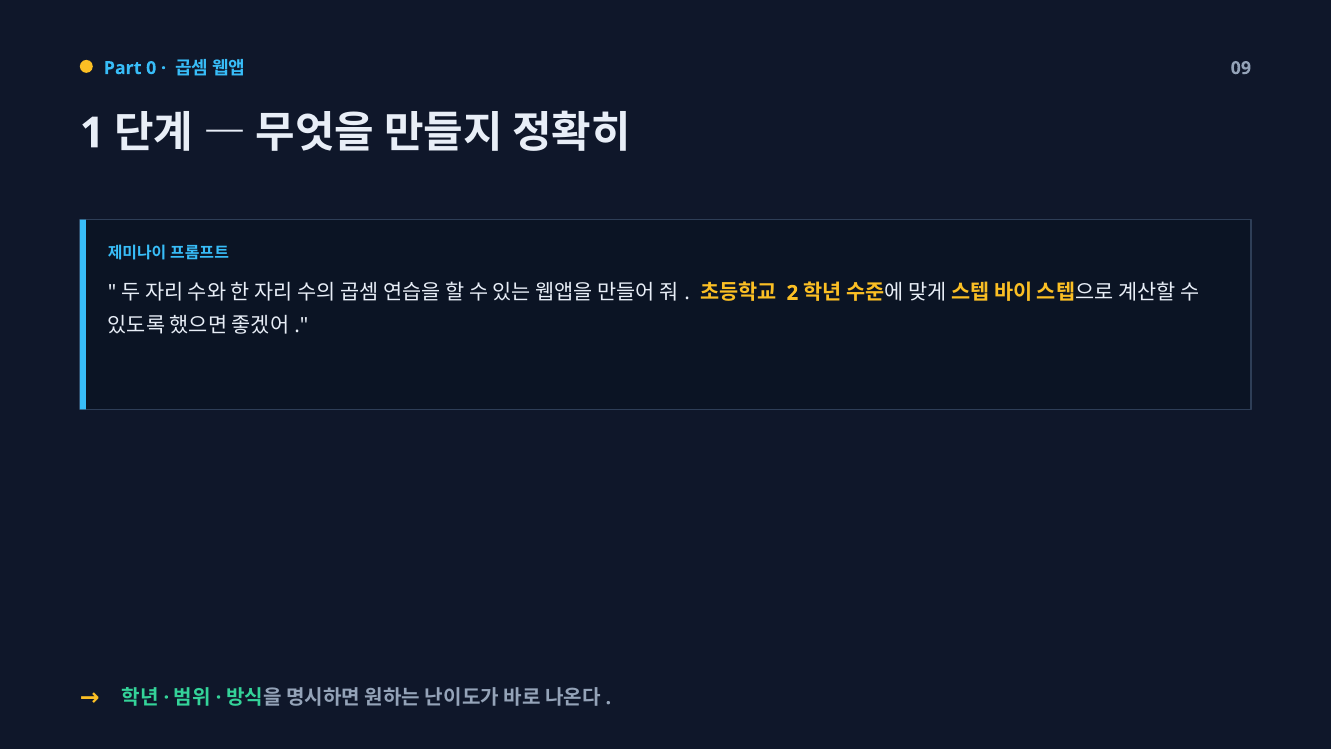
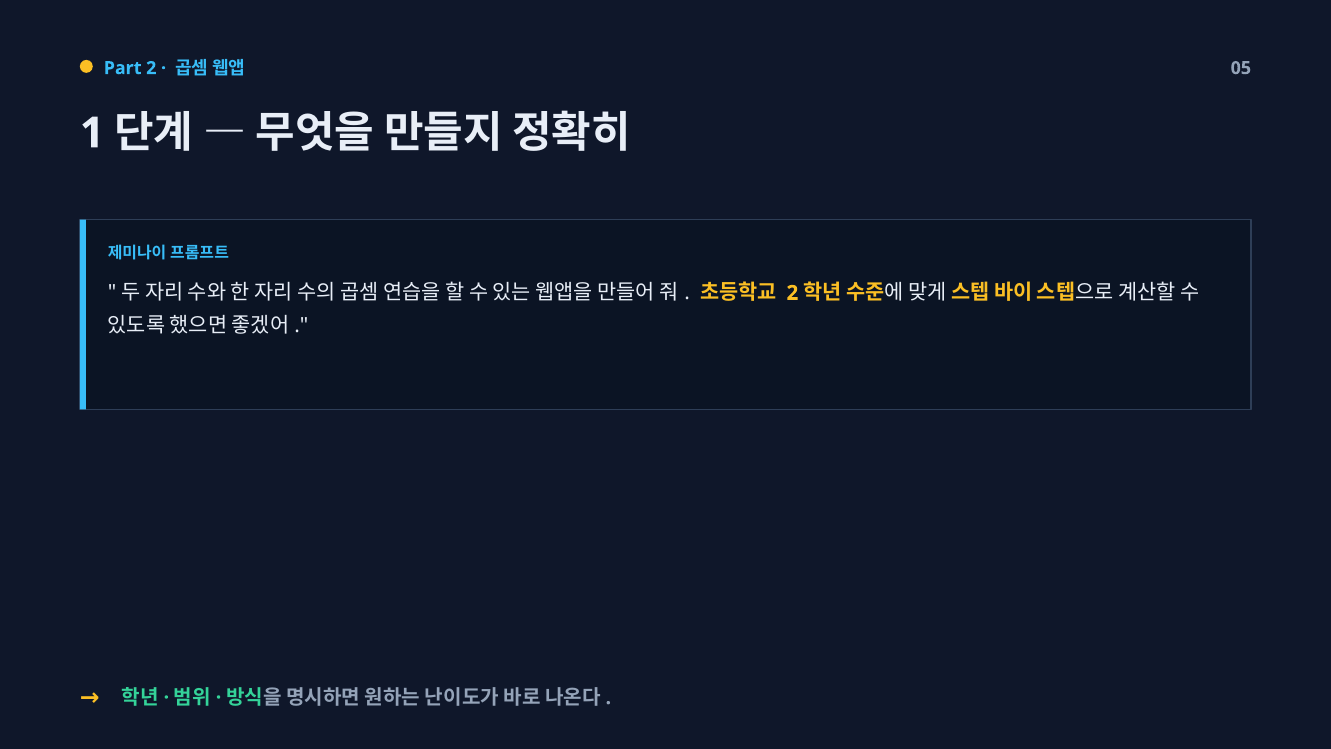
Part 0: 0 -> 2 (151, 68)
09: 09 -> 05 (1241, 68)
